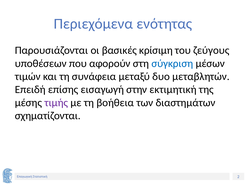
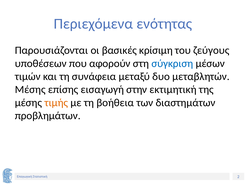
Επειδή: Επειδή -> Μέσης (30, 90)
τιμής colour: purple -> orange (56, 103)
σχηματίζονται: σχηματίζονται -> προβλημάτων (48, 116)
